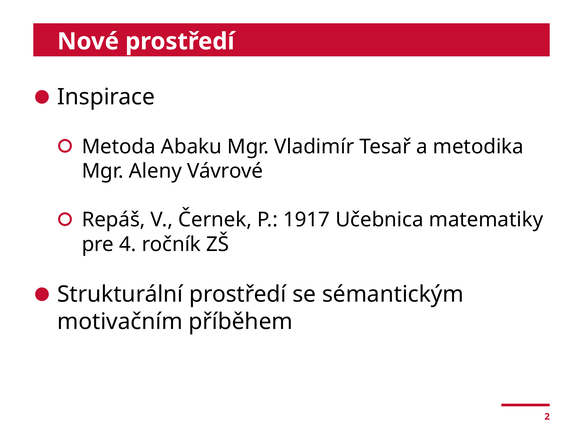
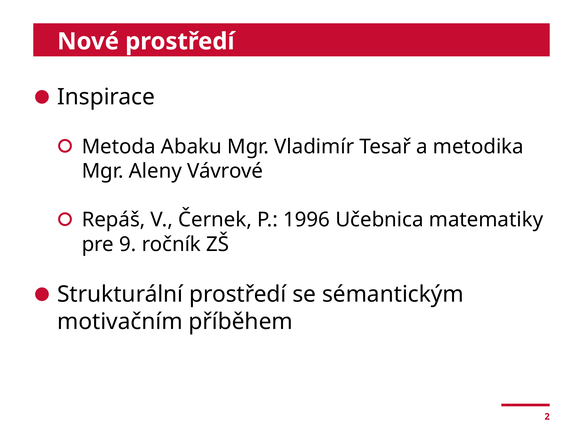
1917: 1917 -> 1996 (307, 220)
4: 4 -> 9 (128, 244)
